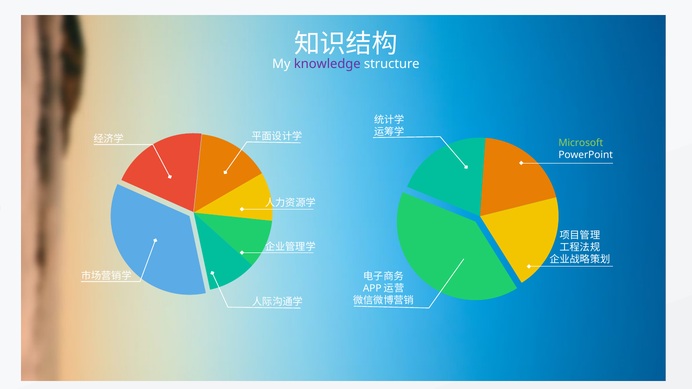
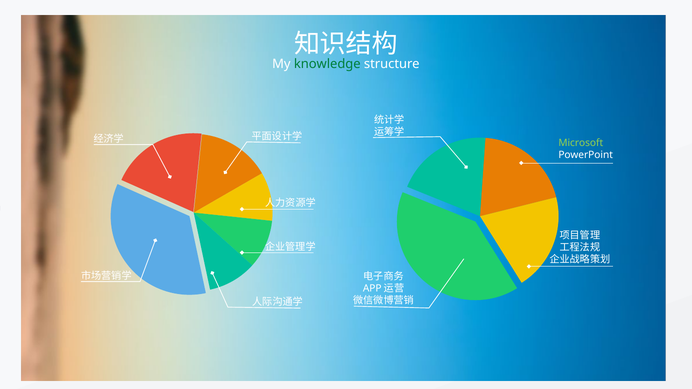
knowledge colour: purple -> green (327, 64)
